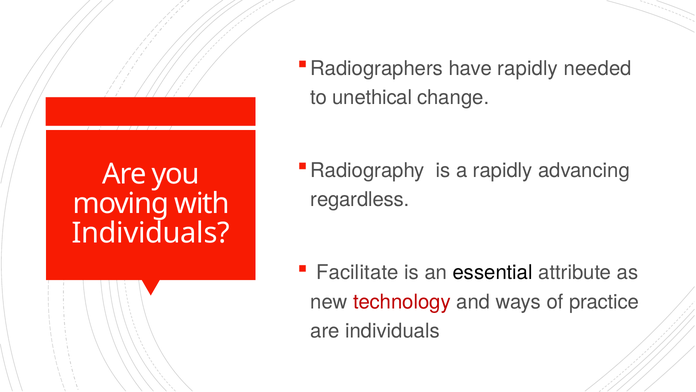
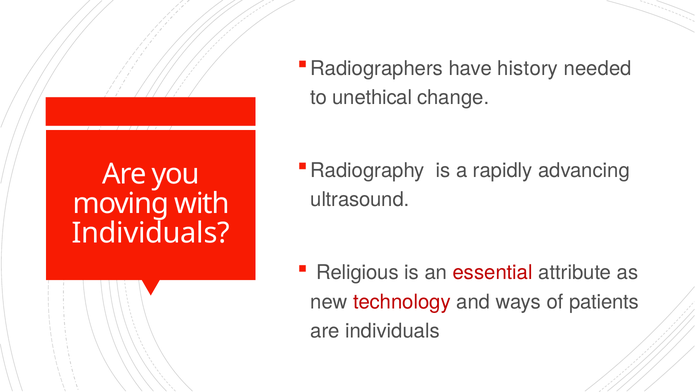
have rapidly: rapidly -> history (528, 68)
regardless: regardless -> ultrasound (360, 199)
Facilitate: Facilitate -> Religious (357, 272)
essential colour: black -> red (493, 272)
practice: practice -> patients (604, 301)
